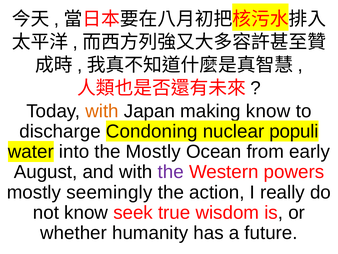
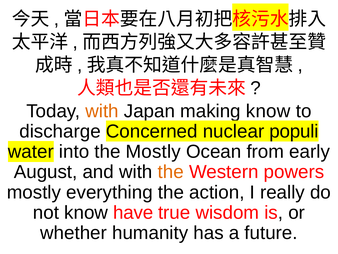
Condoning: Condoning -> Concerned (152, 131)
the colour: purple -> orange (171, 172)
seemingly: seemingly -> everything (109, 192)
seek: seek -> have (133, 212)
